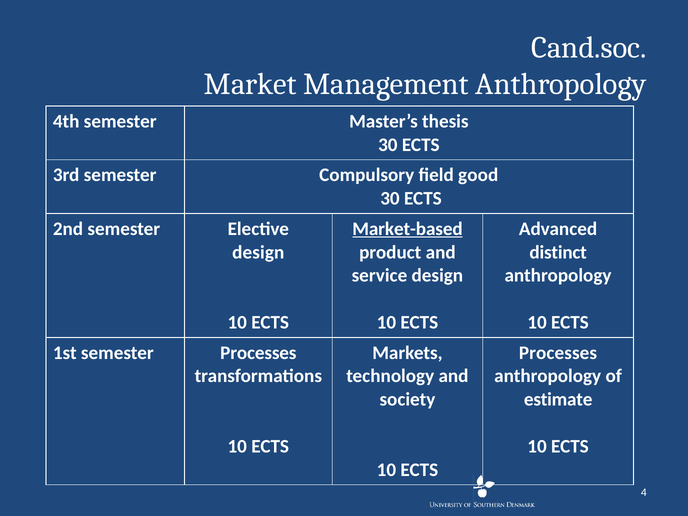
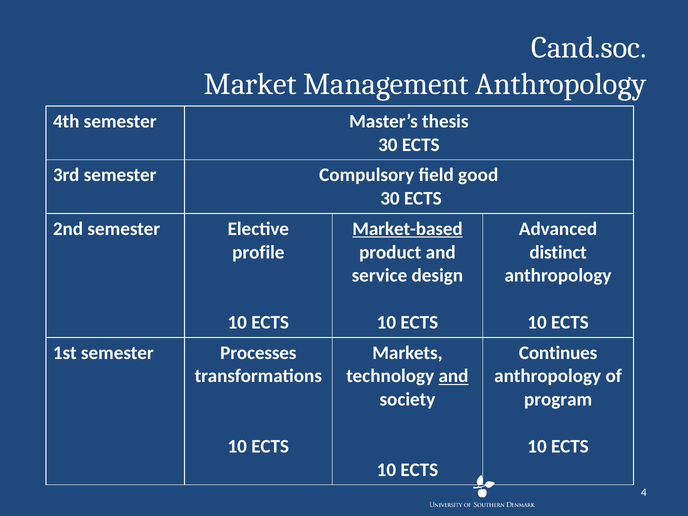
design: design -> profile (258, 252)
Processes: Processes -> Continues (558, 353)
and underline: none -> present (454, 376)
estimate: estimate -> program (558, 400)
